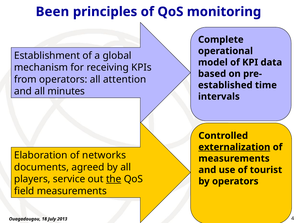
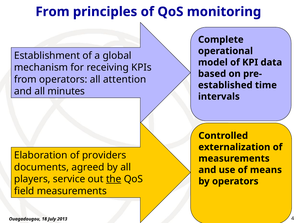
Been: Been -> From (52, 12)
externalization underline: present -> none (234, 147)
networks: networks -> providers (104, 155)
tourist: tourist -> means (266, 170)
